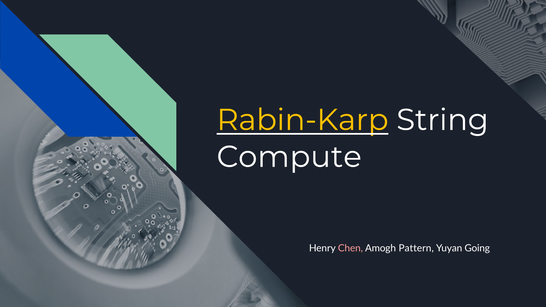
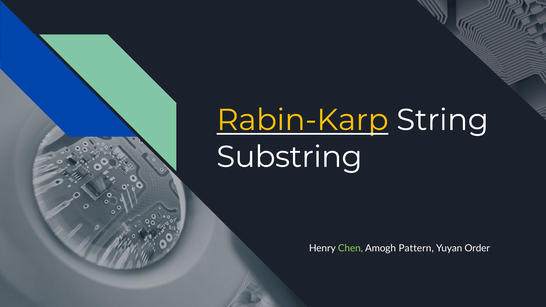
Compute: Compute -> Substring (289, 157)
Chen colour: pink -> light green (350, 248)
Going: Going -> Order (477, 248)
